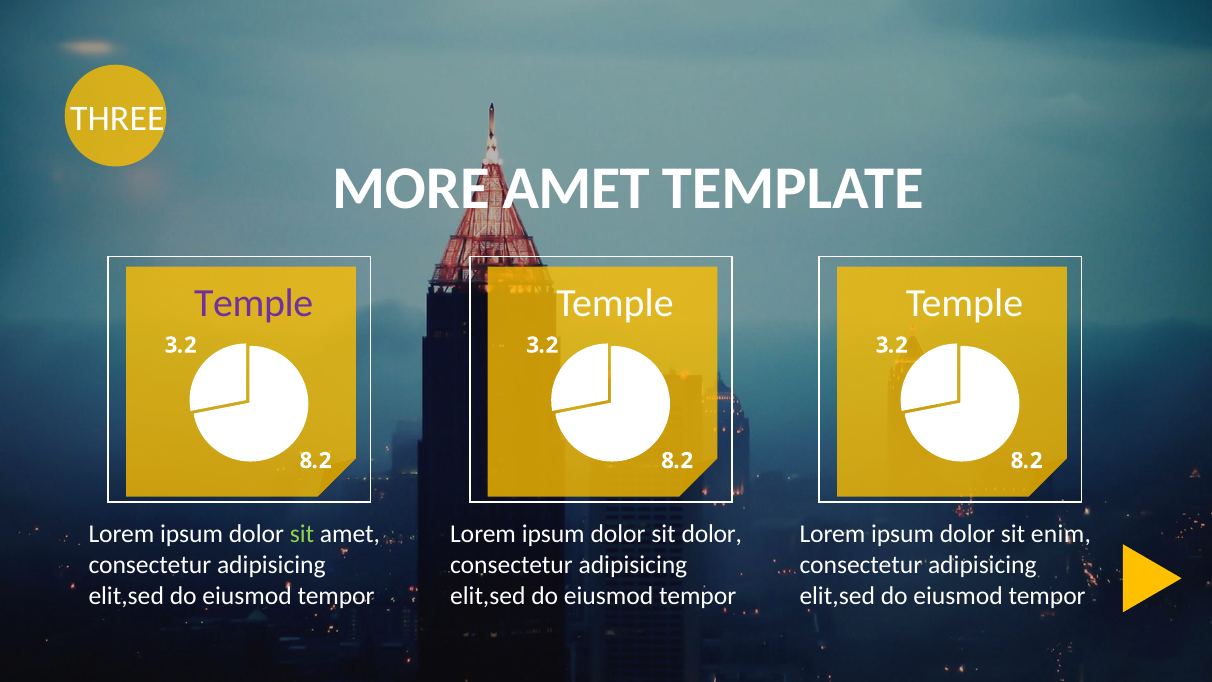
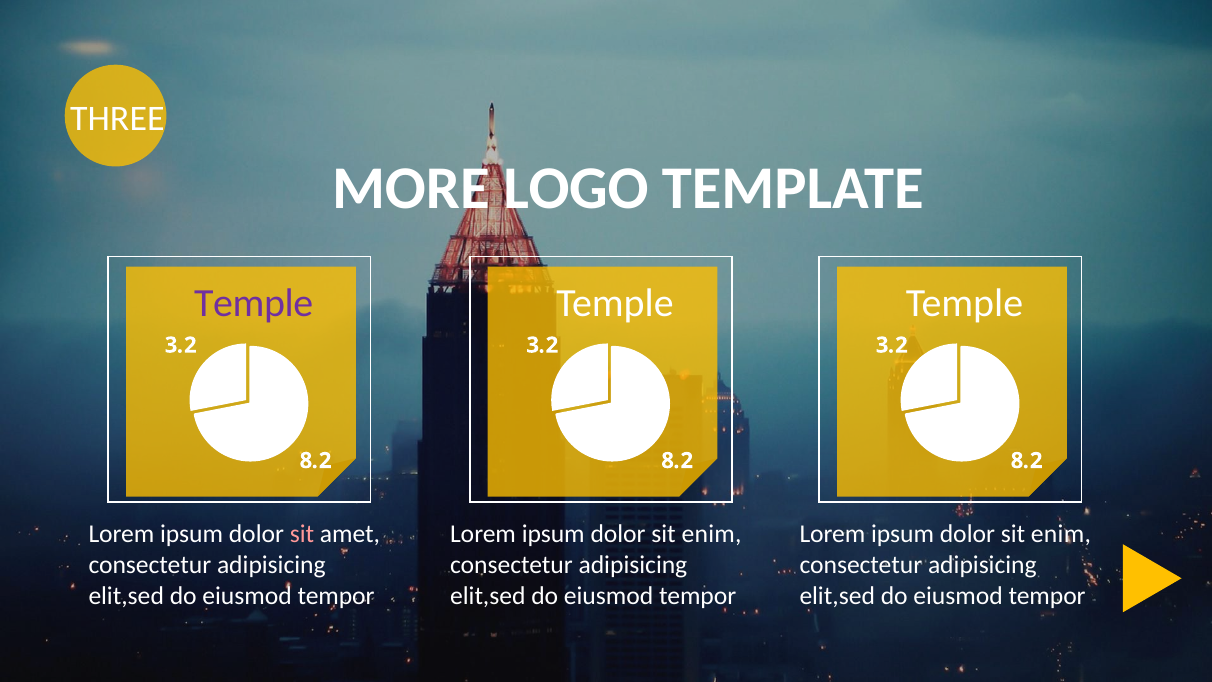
MORE AMET: AMET -> LOGO (576, 189)
sit colour: light green -> pink (302, 534)
dolor: dolor -> enim (712, 534)
